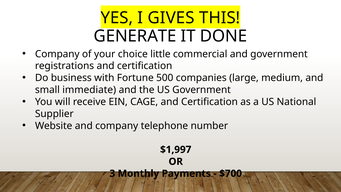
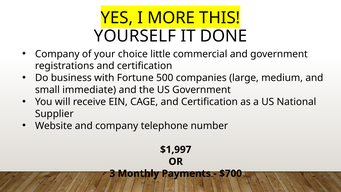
GIVES: GIVES -> MORE (171, 18)
GENERATE: GENERATE -> YOURSELF (135, 36)
